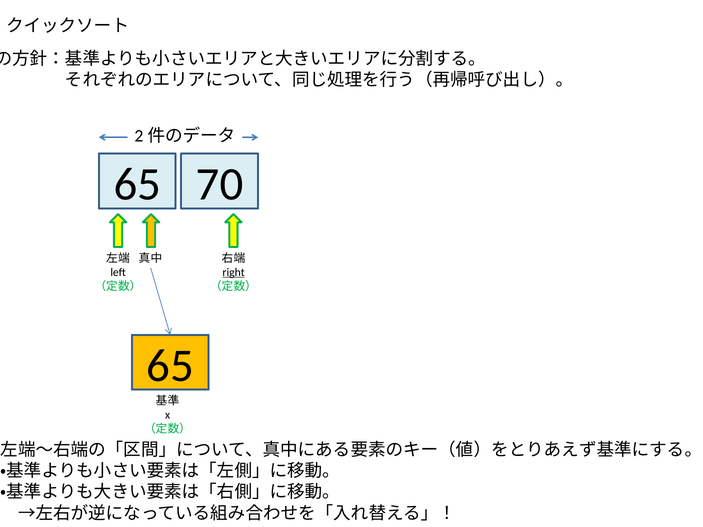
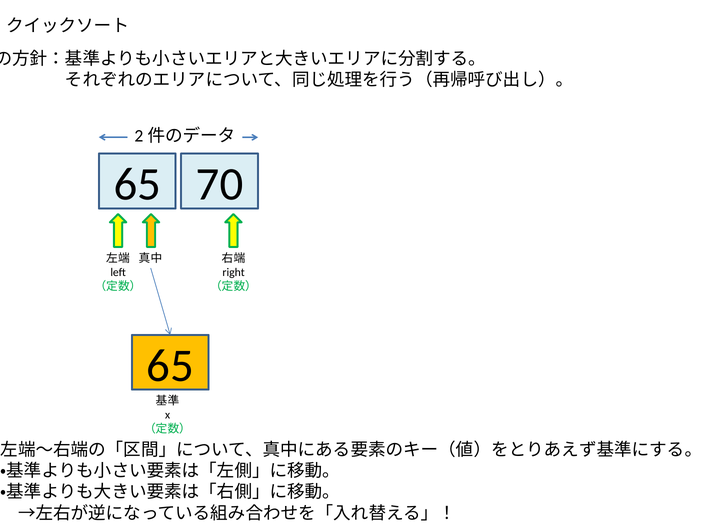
right underline: present -> none (234, 272)
